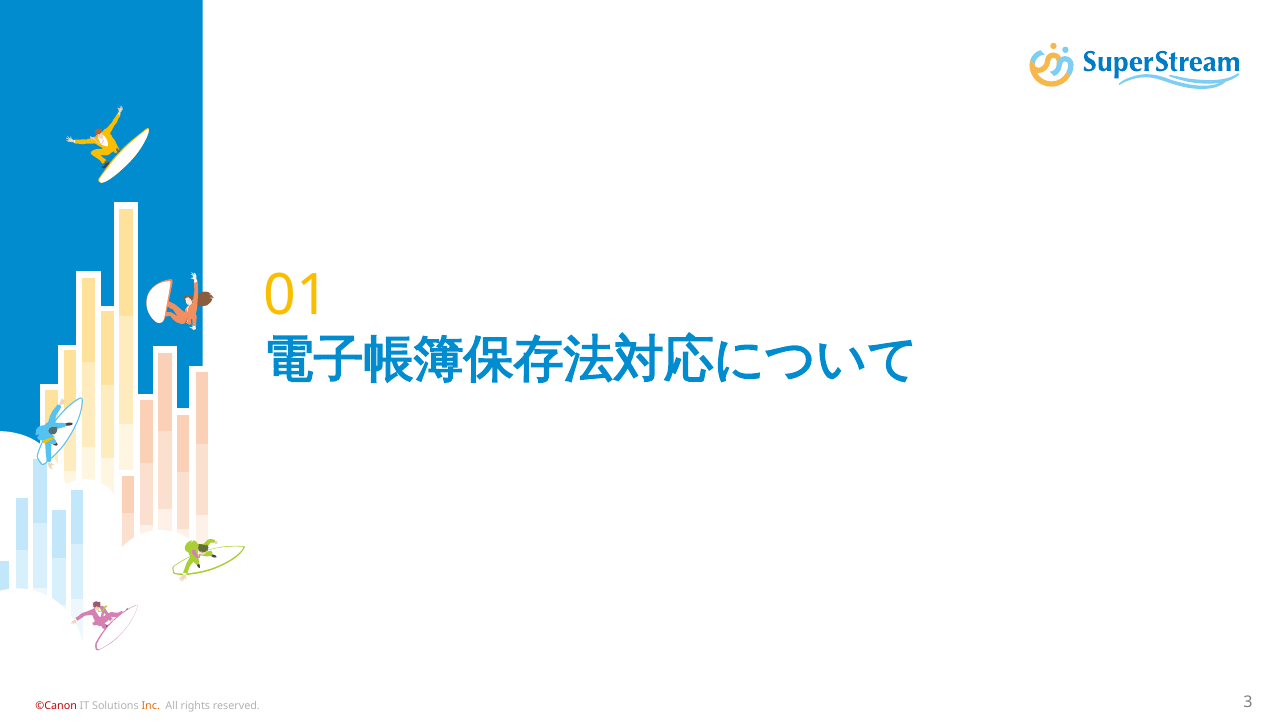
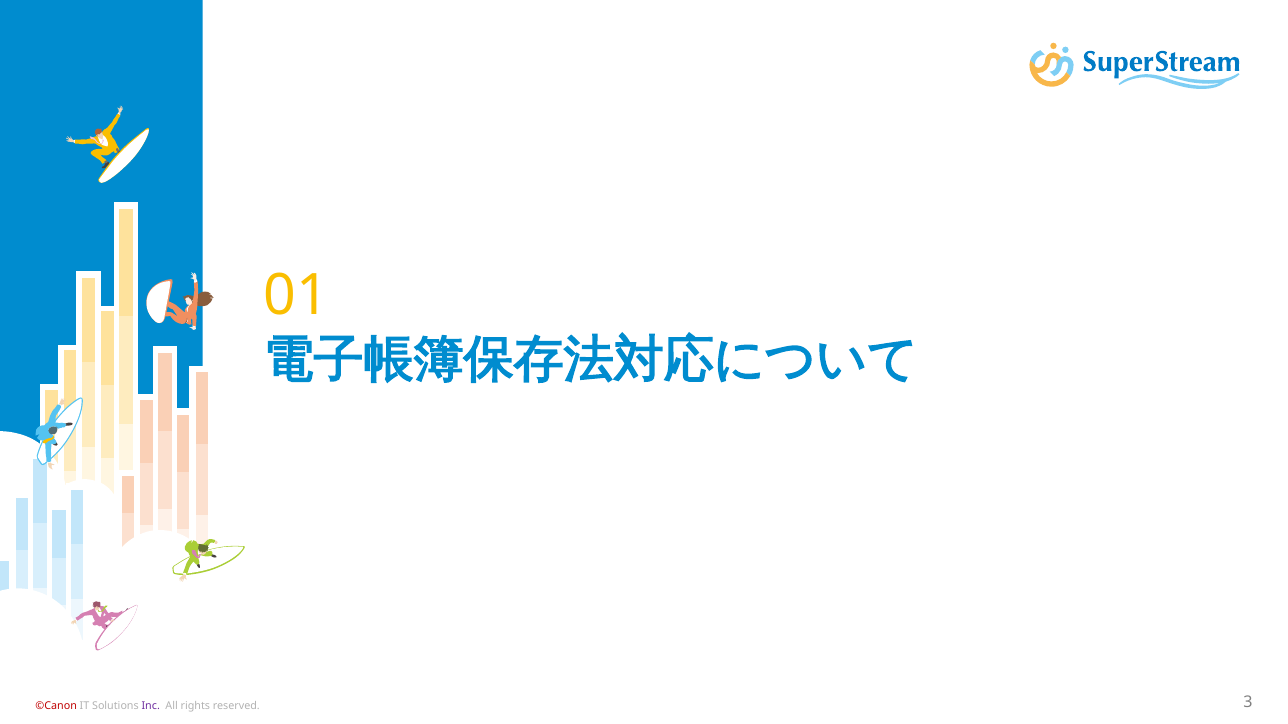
Inc colour: orange -> purple (151, 706)
